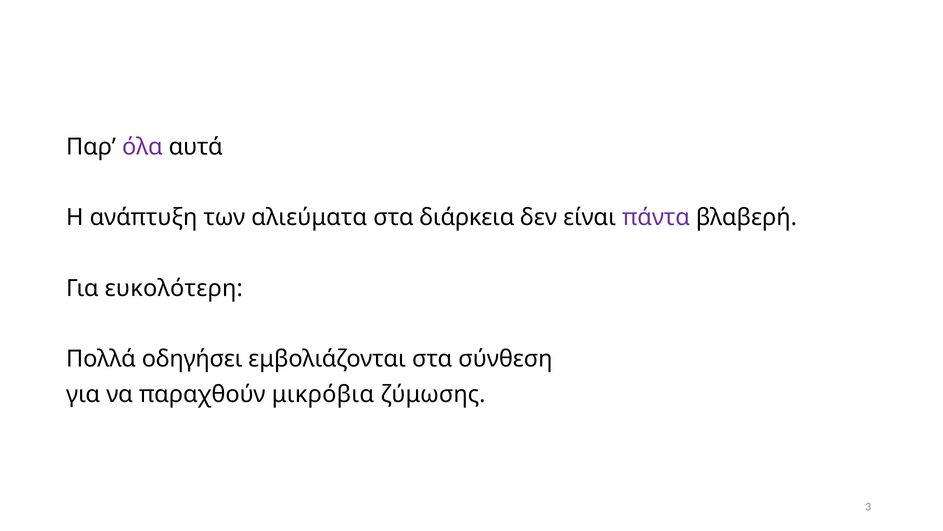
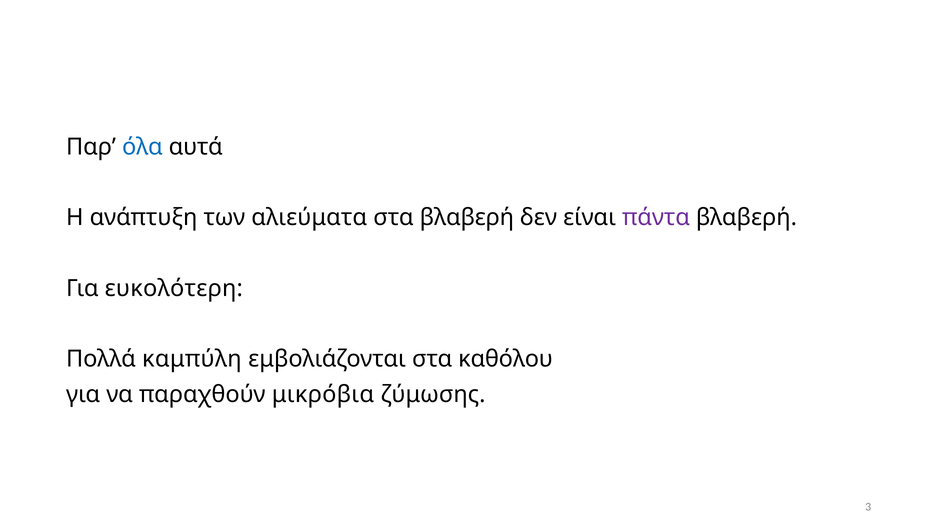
όλα colour: purple -> blue (142, 147)
στα διάρκεια: διάρκεια -> βλαβερή (467, 217)
οδηγήσει: οδηγήσει -> καμπύλη (192, 359)
σύνθεση: σύνθεση -> καθόλου (506, 359)
